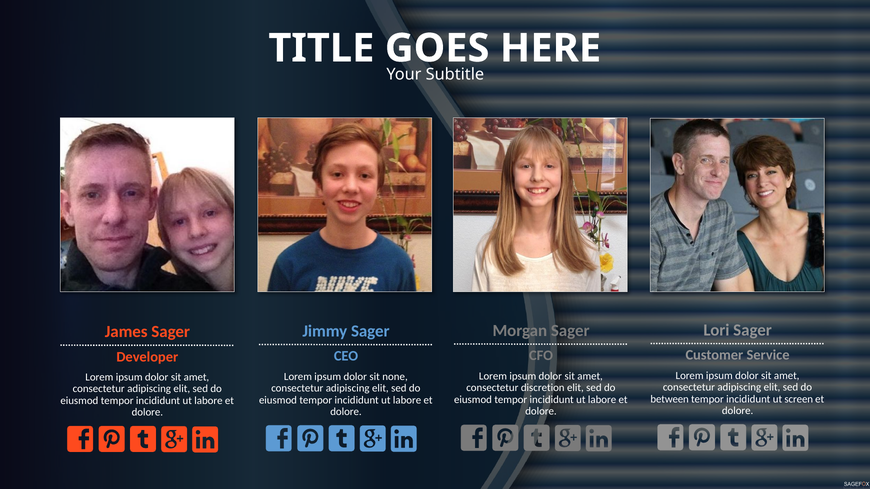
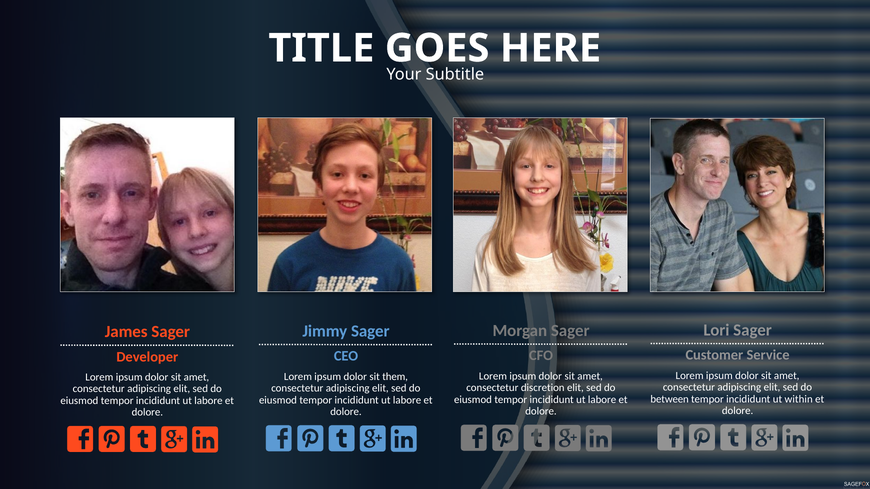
none: none -> them (395, 377)
screen: screen -> within (799, 399)
